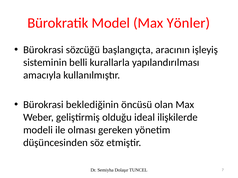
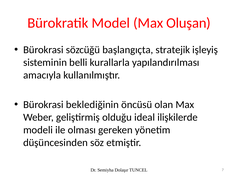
Yönler: Yönler -> Oluşan (189, 23)
aracının: aracının -> stratejik (173, 50)
